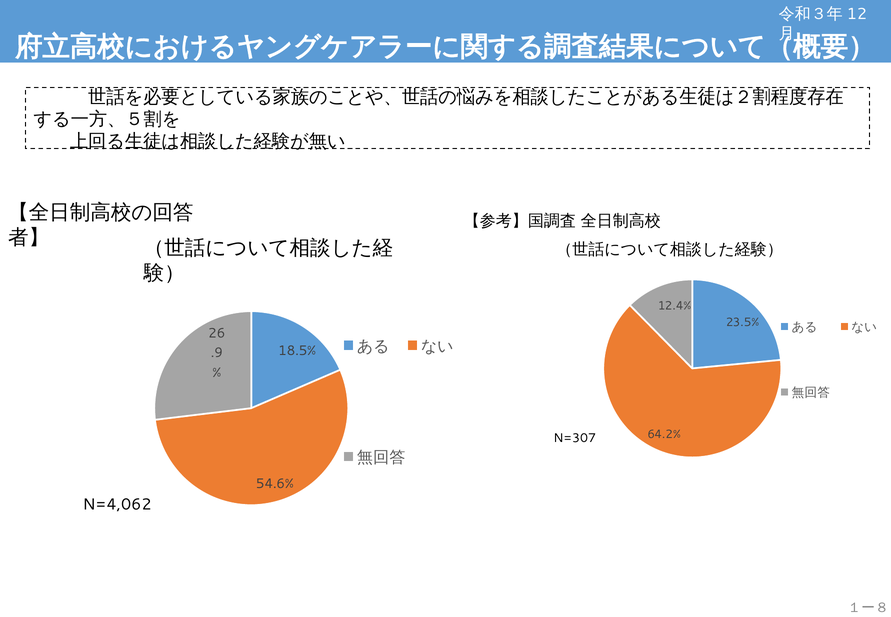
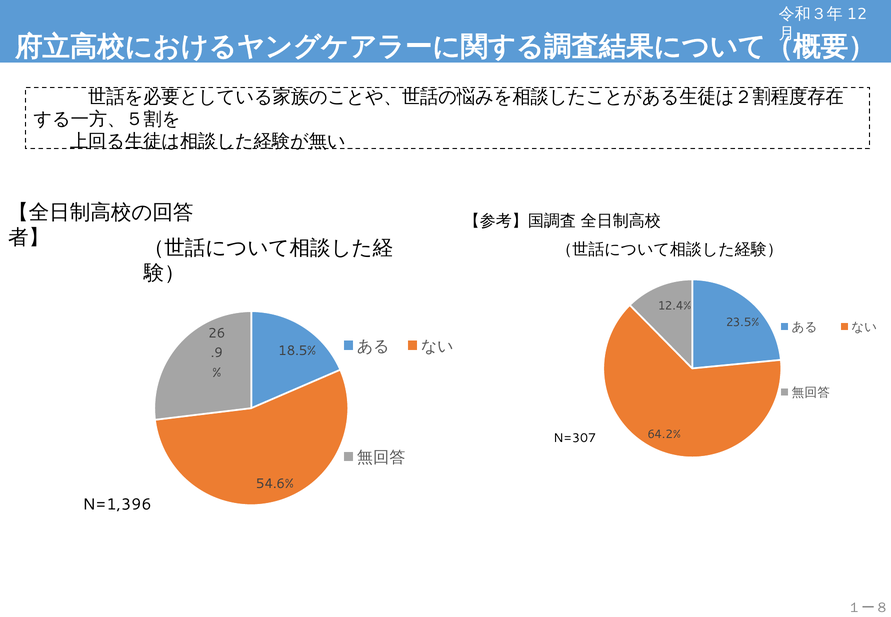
N=4,062: N=4,062 -> N=1,396 (117, 504)
